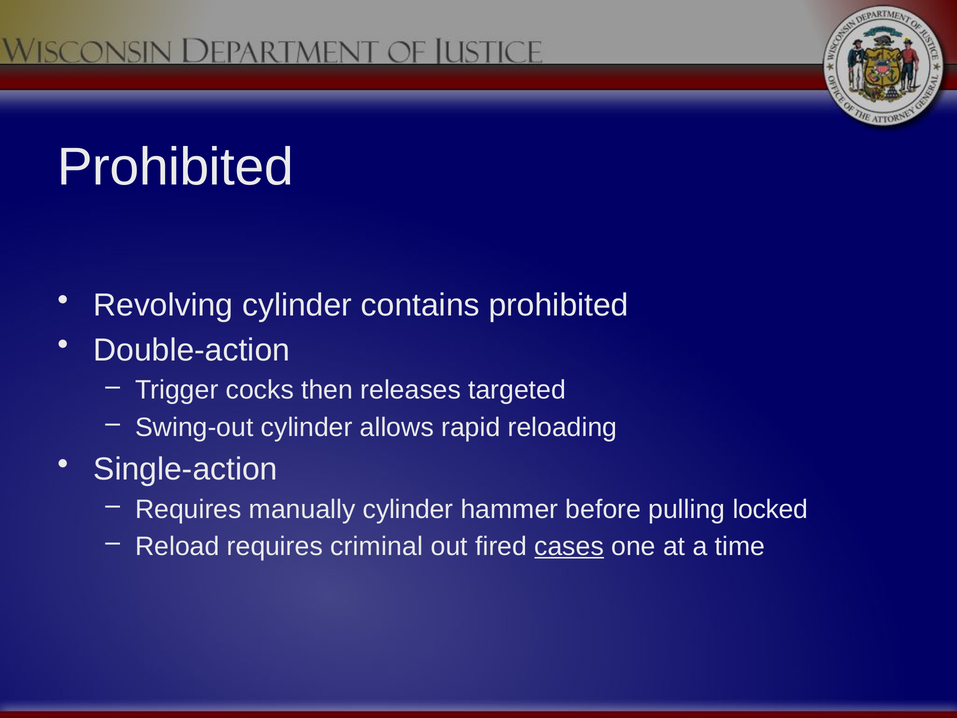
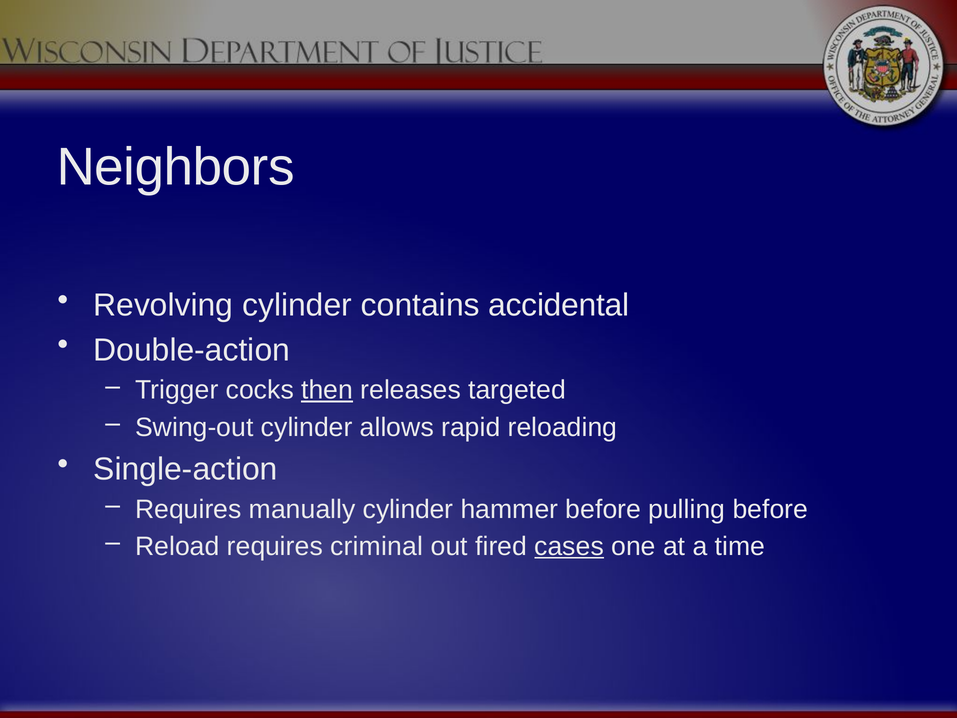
Prohibited: Prohibited -> Neighbors (176, 167)
contains prohibited: prohibited -> accidental (559, 305)
then underline: none -> present (327, 390)
pulling locked: locked -> before (770, 509)
